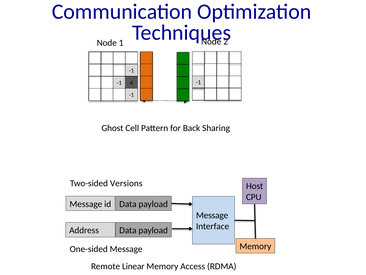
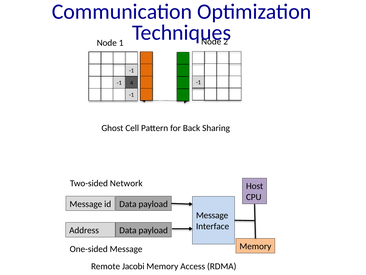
Versions: Versions -> Network (126, 183)
Linear: Linear -> Jacobi (133, 266)
